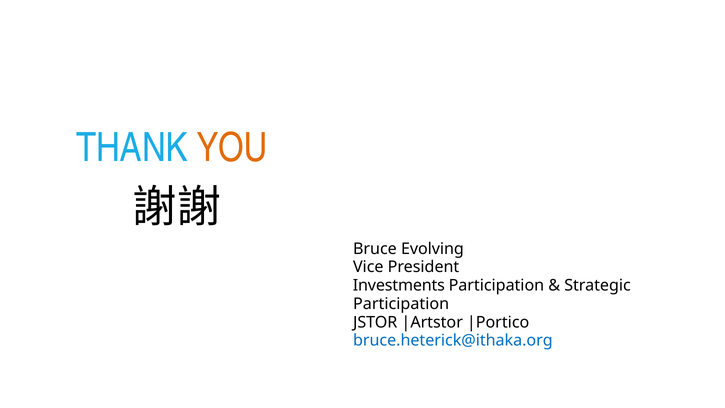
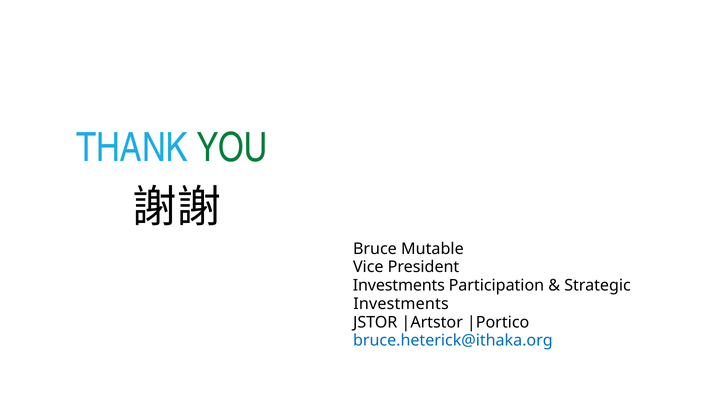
YOU colour: orange -> green (232, 148)
Evolving: Evolving -> Mutable (432, 249)
Participation: Participation -> Investments (401, 304)
